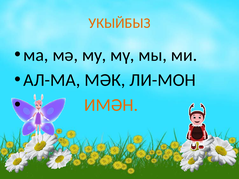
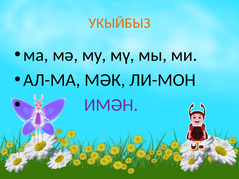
ИМӘН colour: orange -> purple (111, 105)
